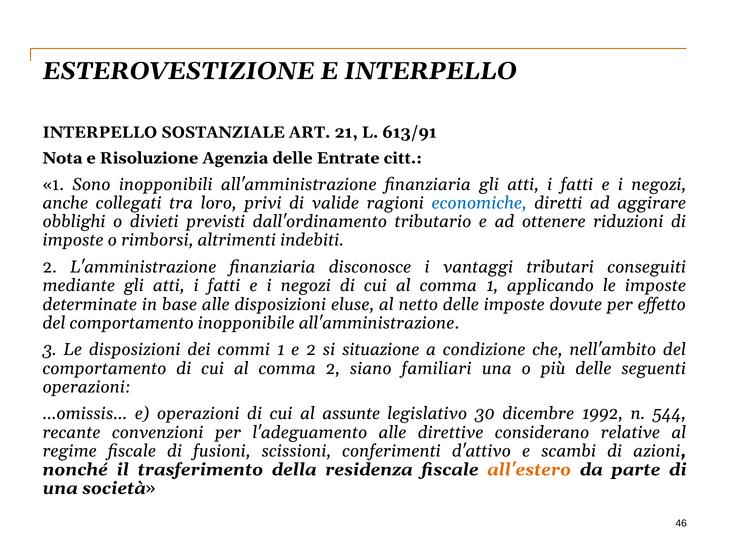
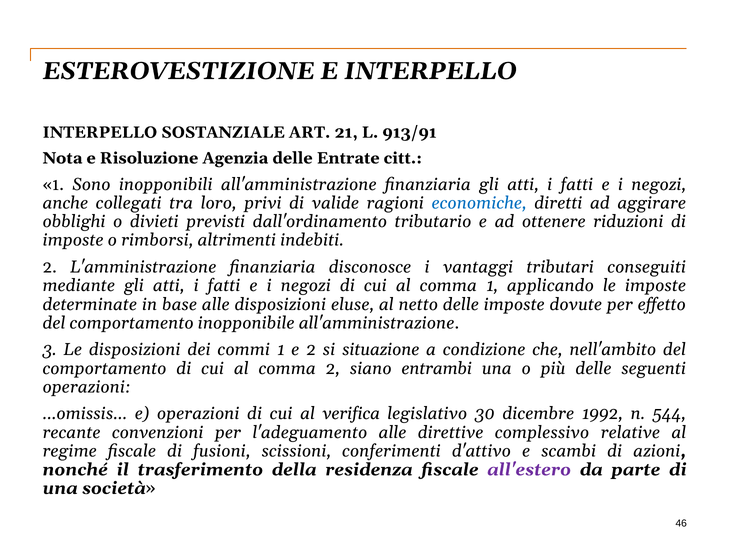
613/91: 613/91 -> 913/91 (410, 132)
familiari: familiari -> entrambi (437, 368)
assunte: assunte -> verifica (351, 414)
considerano: considerano -> complessivo (542, 432)
all'estero colour: orange -> purple (529, 469)
